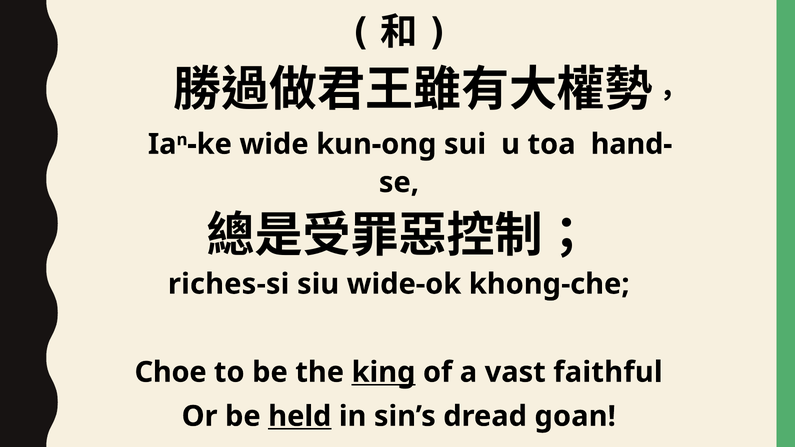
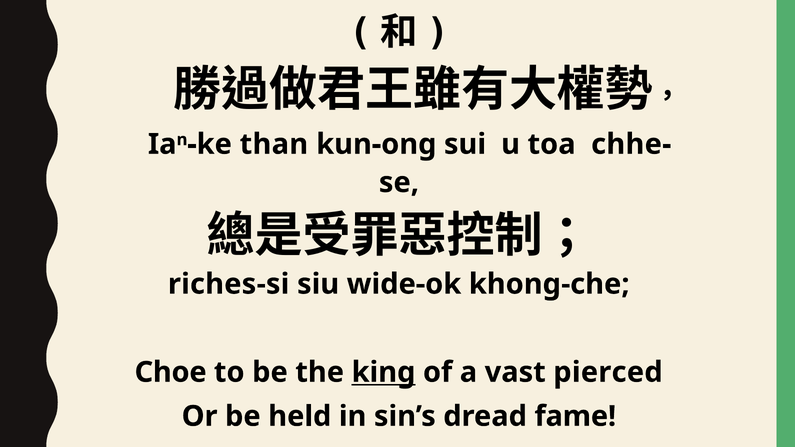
wide: wide -> than (274, 144)
hand-: hand- -> chhe- (631, 144)
faithful: faithful -> pierced (608, 372)
held underline: present -> none (300, 416)
goan: goan -> fame (575, 416)
